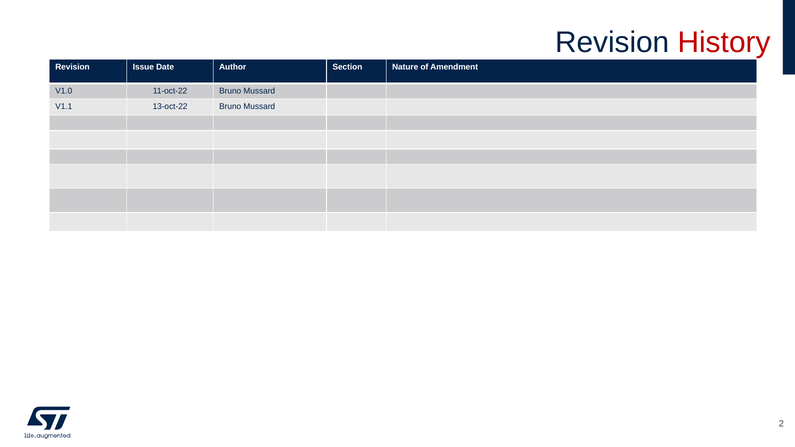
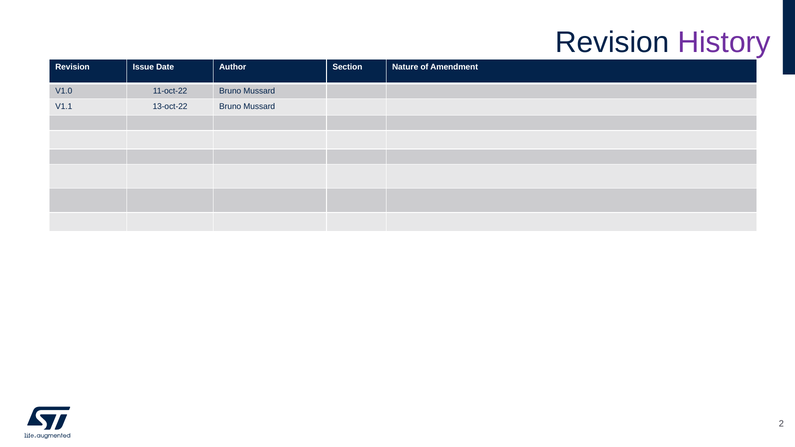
History colour: red -> purple (724, 42)
